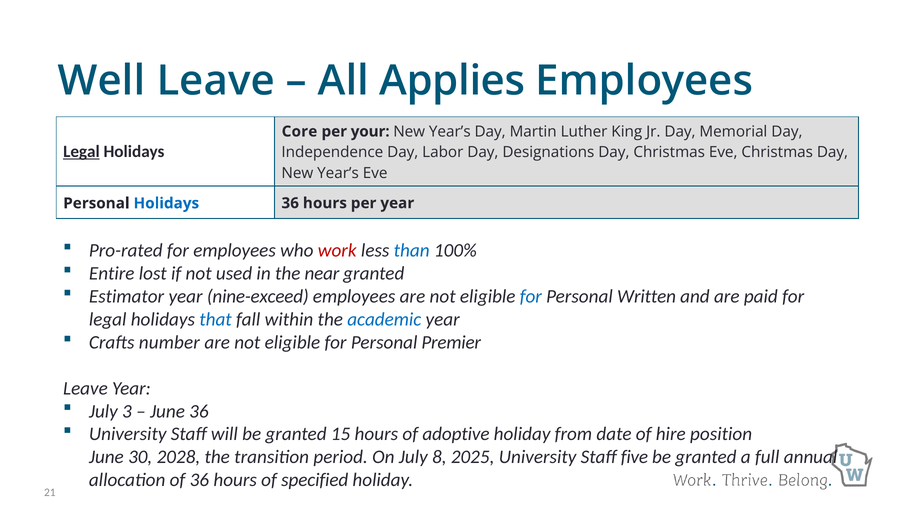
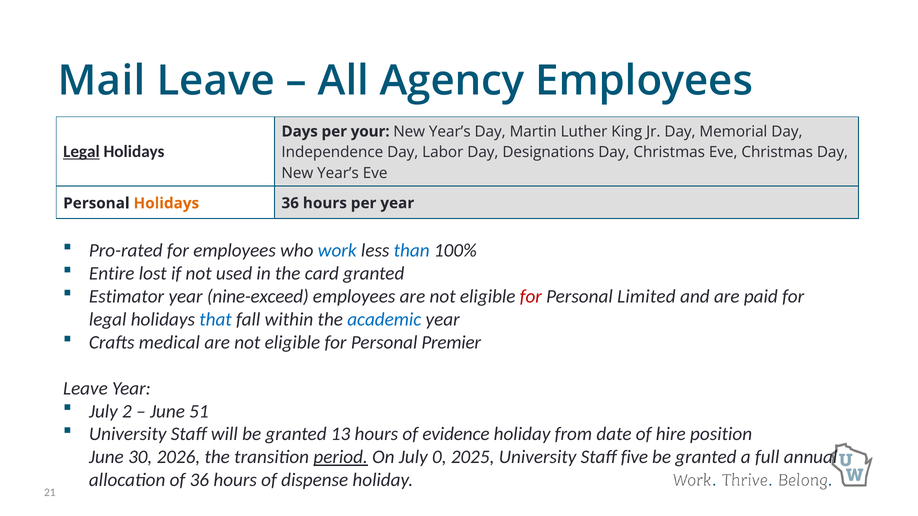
Well: Well -> Mail (101, 81)
Applies: Applies -> Agency (452, 81)
Core: Core -> Days (300, 132)
Holidays colour: blue -> orange (166, 203)
work colour: red -> blue (337, 251)
near: near -> card (322, 274)
for colour: blue -> red (531, 297)
Written: Written -> Limited (646, 297)
number: number -> medical (169, 343)
3: 3 -> 2 (127, 411)
June 36: 36 -> 51 (199, 411)
15: 15 -> 13 (341, 434)
adoptive: adoptive -> evidence (456, 434)
2028: 2028 -> 2026 (178, 457)
period underline: none -> present (341, 457)
8: 8 -> 0 (439, 457)
specified: specified -> dispense (315, 480)
